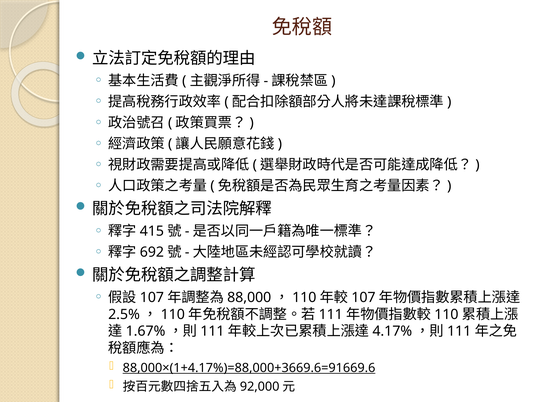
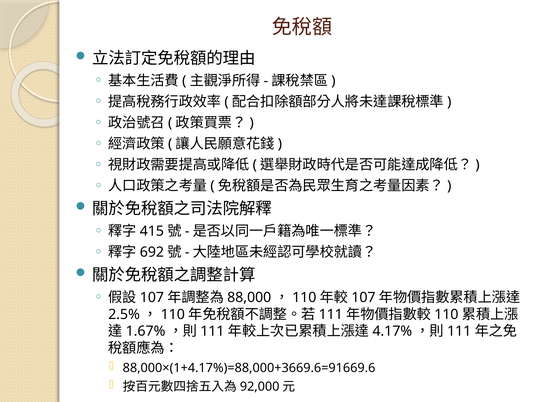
88,000×(1+4.17%)=88,000+3669.6=91669.6 underline: present -> none (249, 368)
